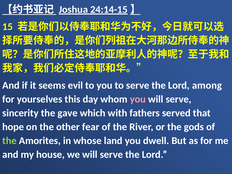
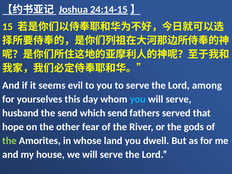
you colour: pink -> light blue (138, 99)
sincerity: sincerity -> husband (21, 113)
the gave: gave -> send (68, 113)
which with: with -> send (118, 113)
